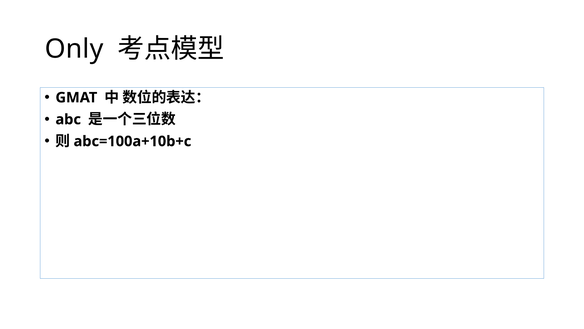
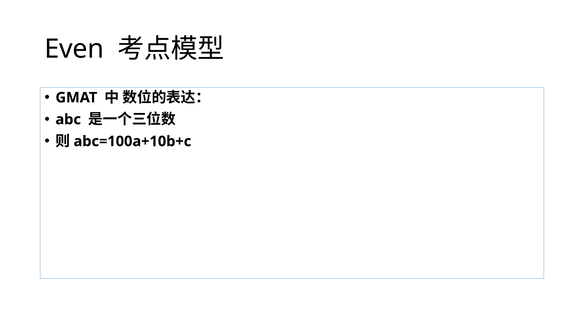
Only: Only -> Even (74, 49)
